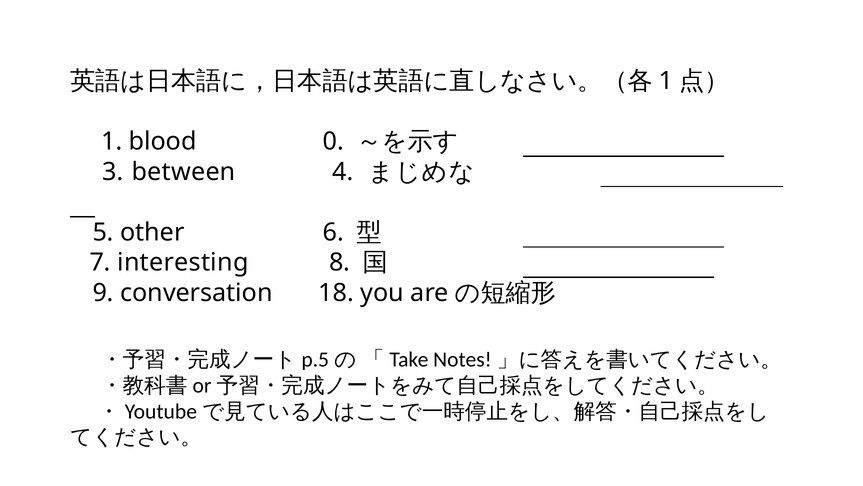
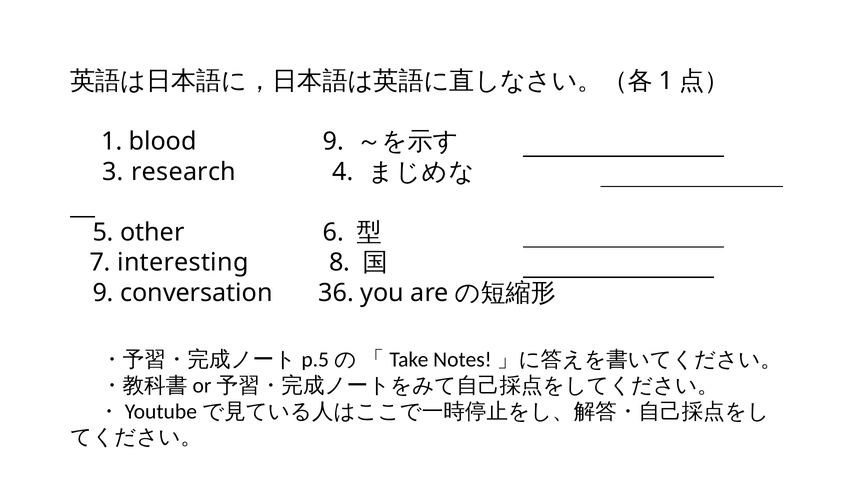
blood 0: 0 -> 9 (333, 141)
between: between -> research (184, 172)
18: 18 -> 36 (336, 293)
